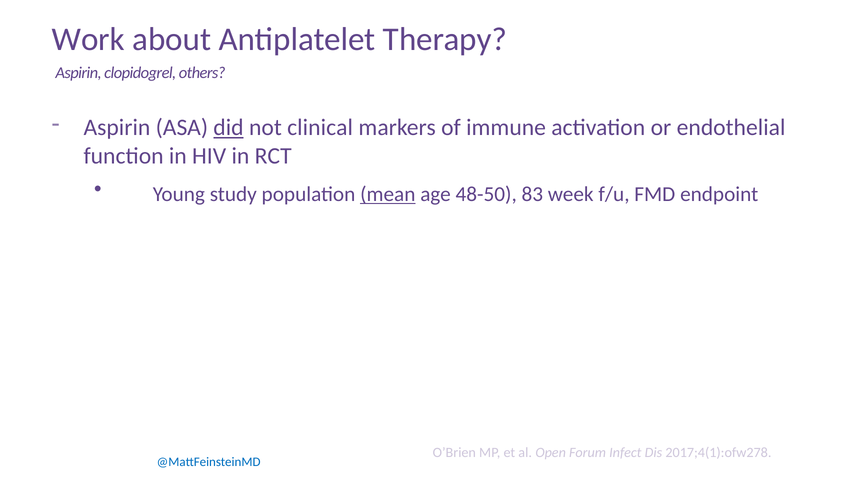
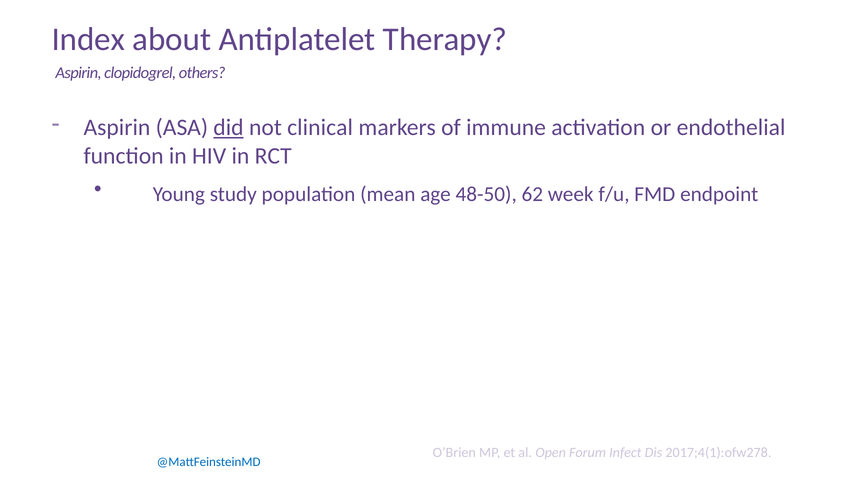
Work: Work -> Index (88, 40)
mean underline: present -> none (388, 195)
83: 83 -> 62 (532, 195)
